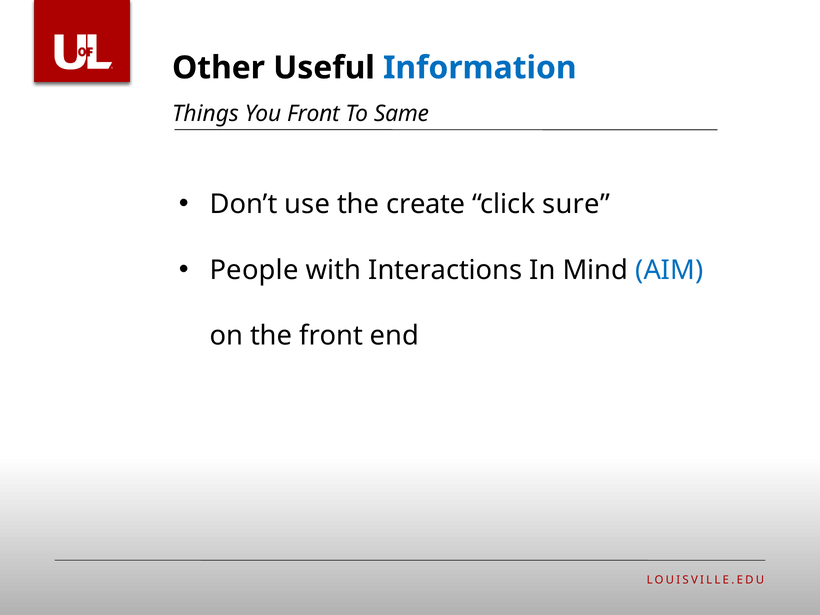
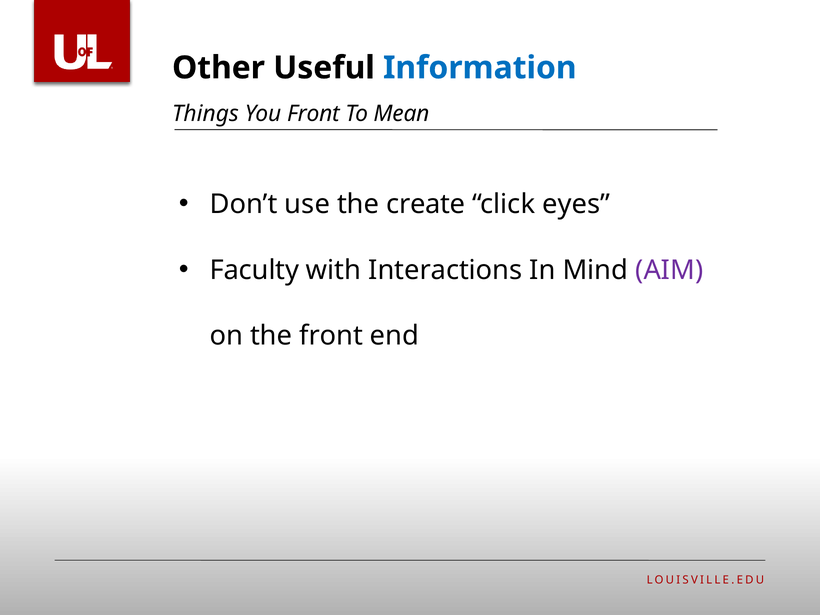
Same: Same -> Mean (401, 114)
sure: sure -> eyes (576, 204)
People: People -> Faculty (254, 270)
AIM colour: blue -> purple (669, 270)
